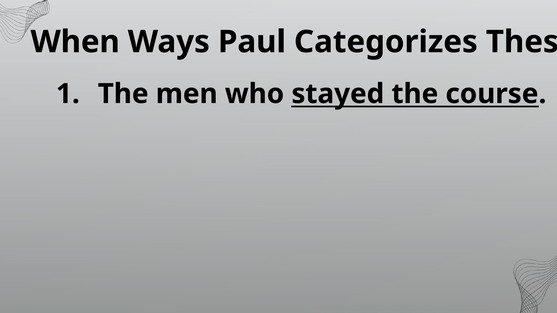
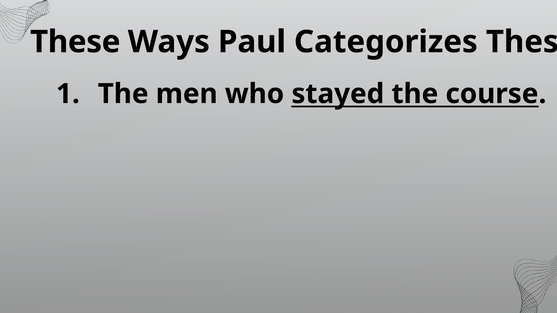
When: When -> These (75, 42)
